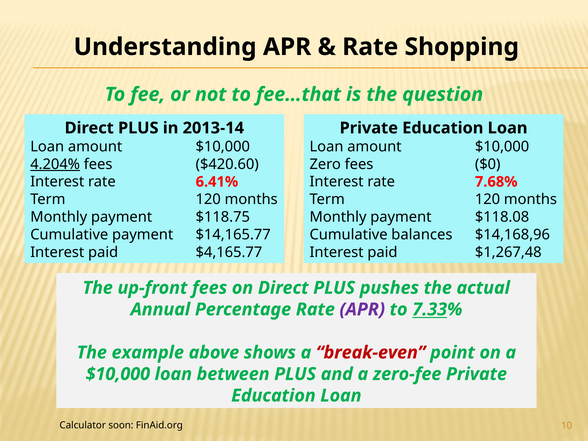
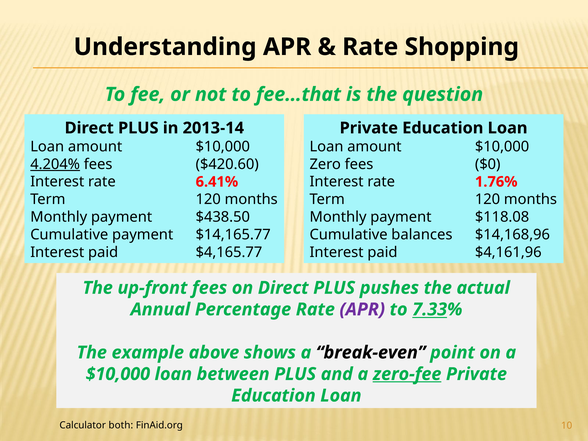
7.68%: 7.68% -> 1.76% (496, 182)
$118.75: $118.75 -> $438.50 (223, 217)
$1,267,48: $1,267,48 -> $4,161,96 (508, 252)
break-even colour: red -> black (371, 353)
zero-fee underline: none -> present (407, 374)
soon: soon -> both (121, 425)
